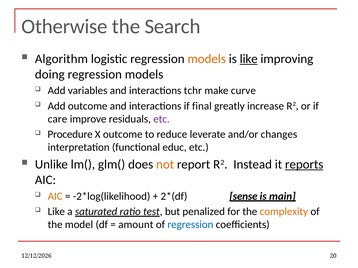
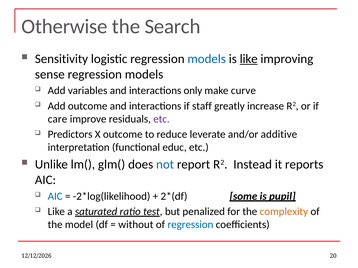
Algorithm: Algorithm -> Sensitivity (61, 59)
models colour: orange -> blue (207, 59)
doing: doing -> sense (50, 74)
tchr: tchr -> only (193, 91)
final: final -> staff (202, 106)
Procedure: Procedure -> Predictors (70, 135)
changes: changes -> additive (279, 135)
not colour: orange -> blue (165, 165)
reports underline: present -> none (304, 165)
AIC colour: orange -> blue (55, 197)
sense: sense -> some (243, 197)
main: main -> pupil (282, 197)
amount: amount -> without (136, 225)
